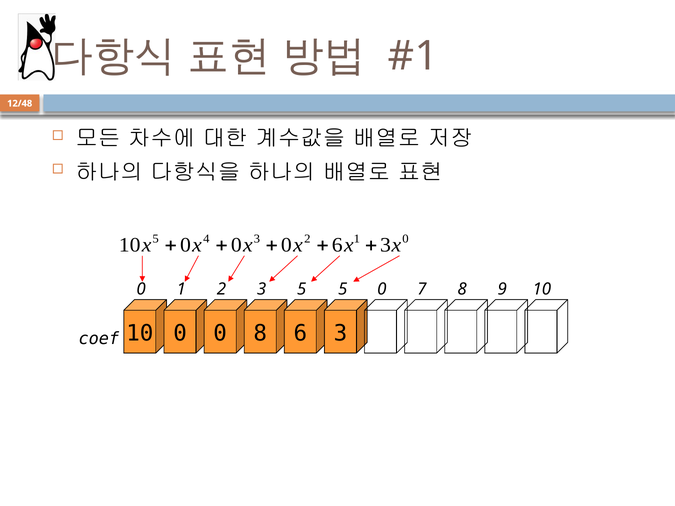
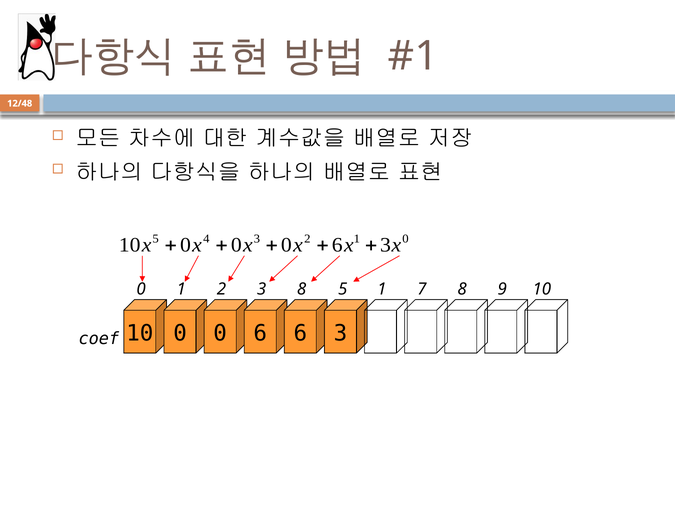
3 5: 5 -> 8 (302, 289)
5 0: 0 -> 1 (382, 289)
0 8: 8 -> 6 (260, 333)
